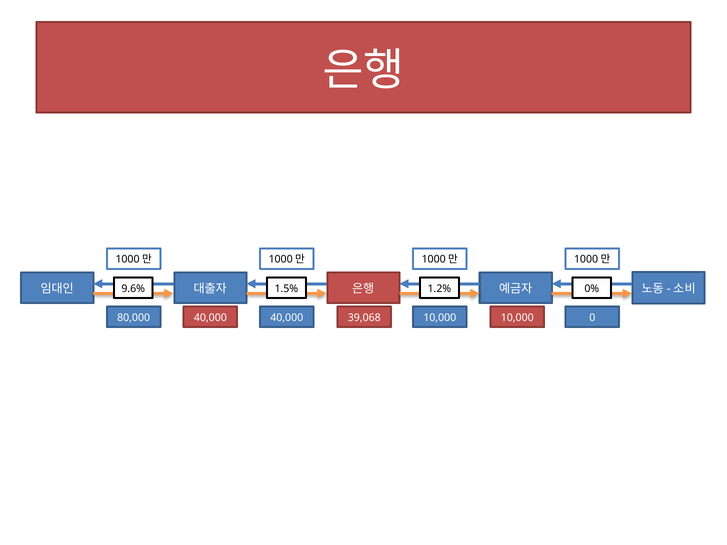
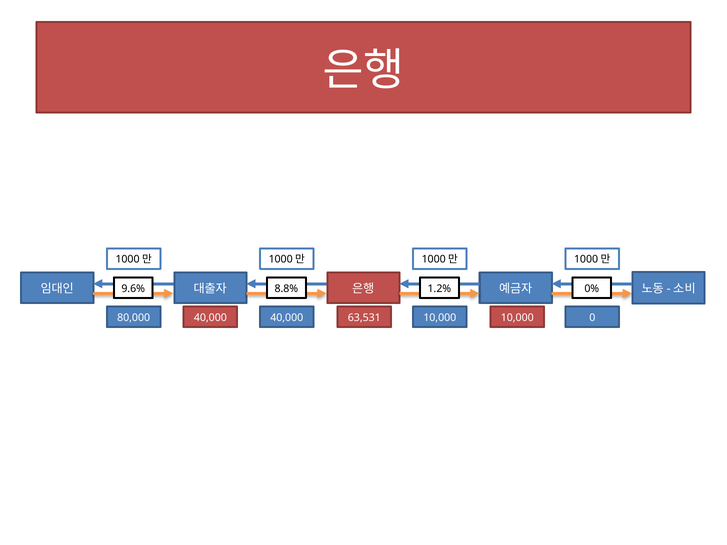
1.5%: 1.5% -> 8.8% (286, 289)
39,068: 39,068 -> 63,531 (364, 318)
